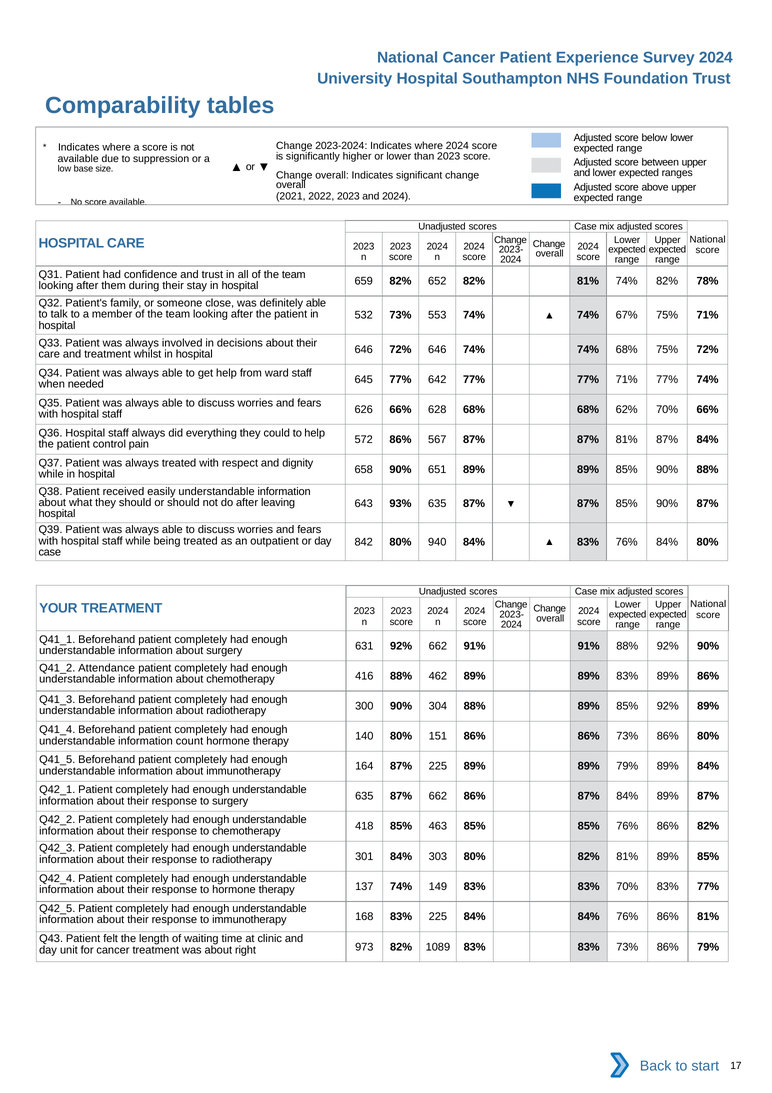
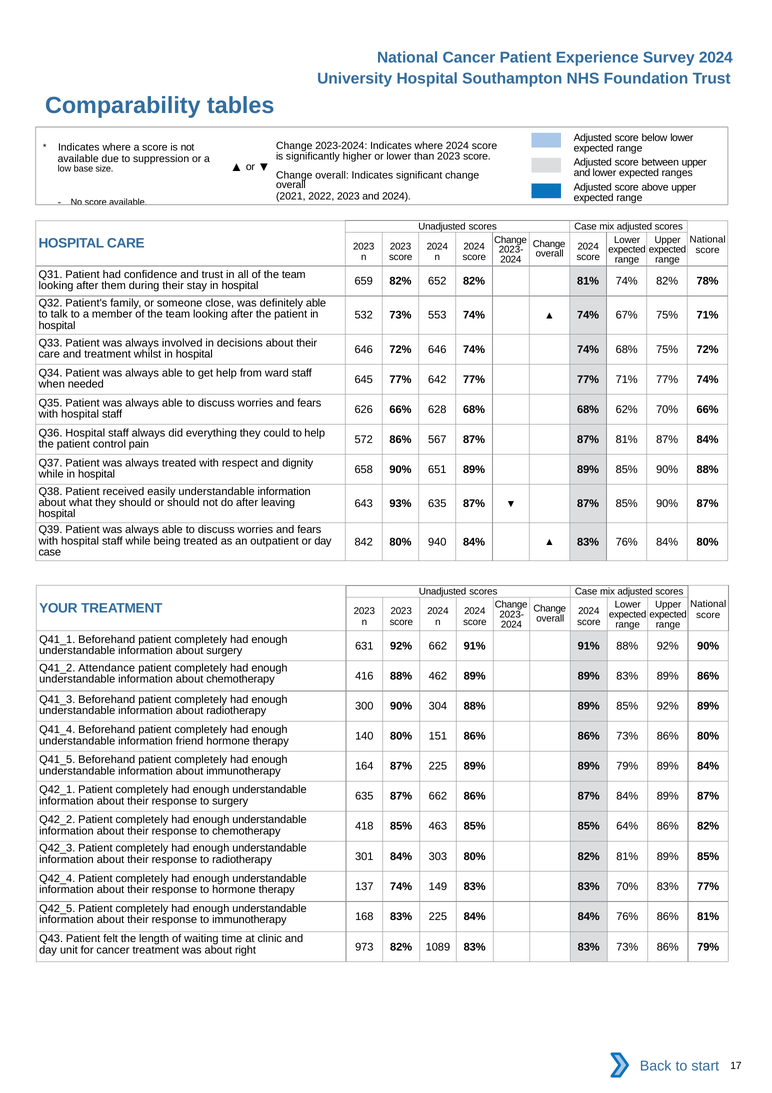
count: count -> friend (190, 741)
85% 76%: 76% -> 64% (627, 826)
